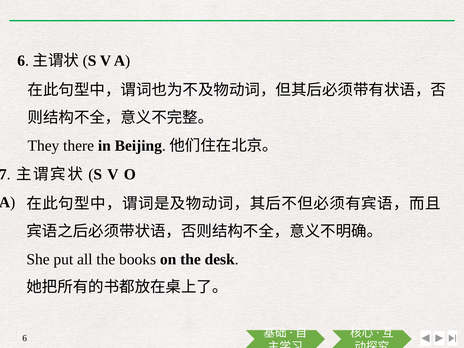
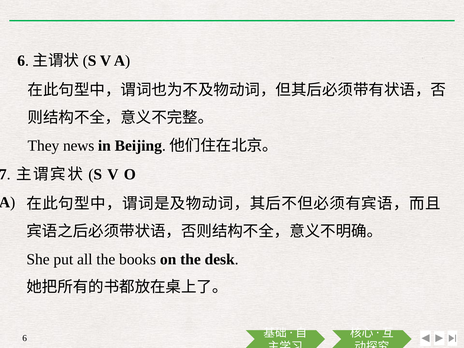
there: there -> news (79, 146)
